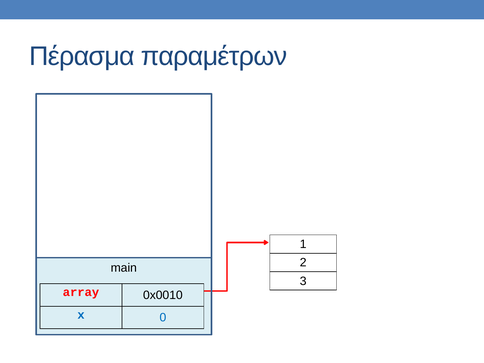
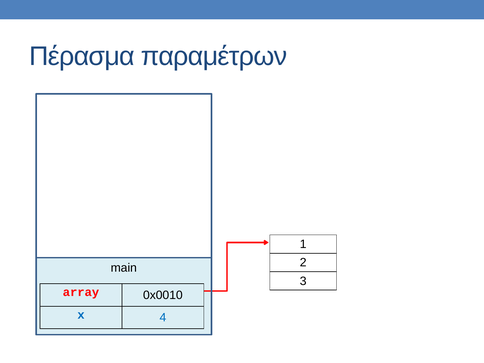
0: 0 -> 4 (163, 318)
